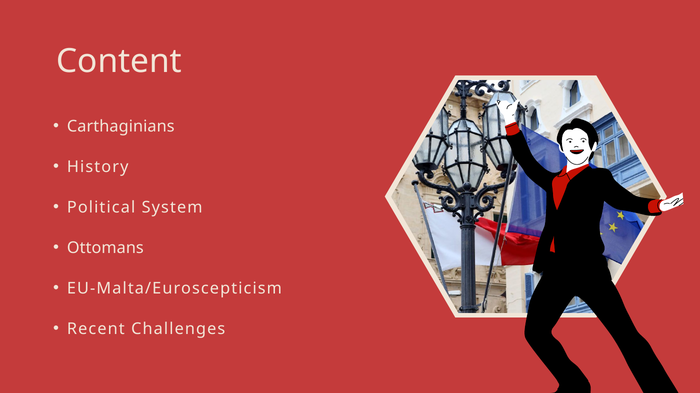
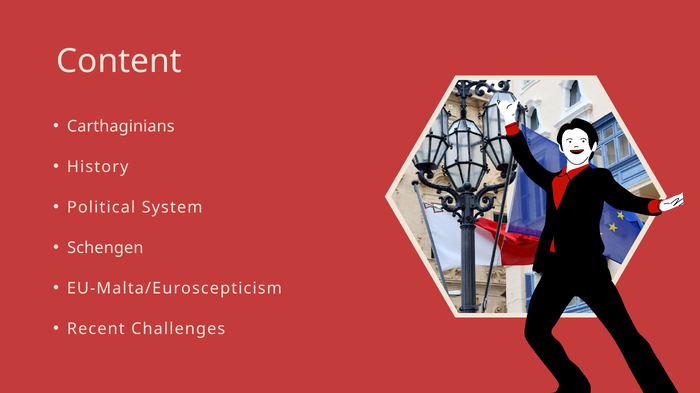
Ottomans: Ottomans -> Schengen (105, 248)
